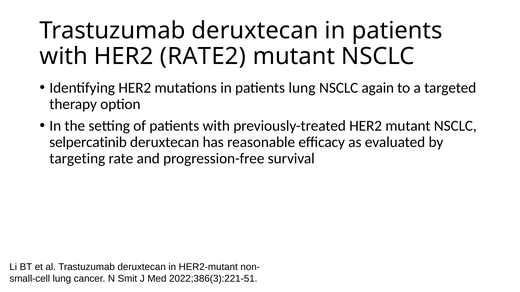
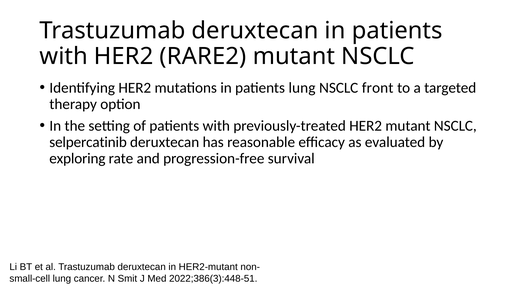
RATE2: RATE2 -> RARE2 (203, 57)
again: again -> front (378, 88)
targeting: targeting -> exploring (77, 159)
2022;386(3):221-51: 2022;386(3):221-51 -> 2022;386(3):448-51 (213, 279)
